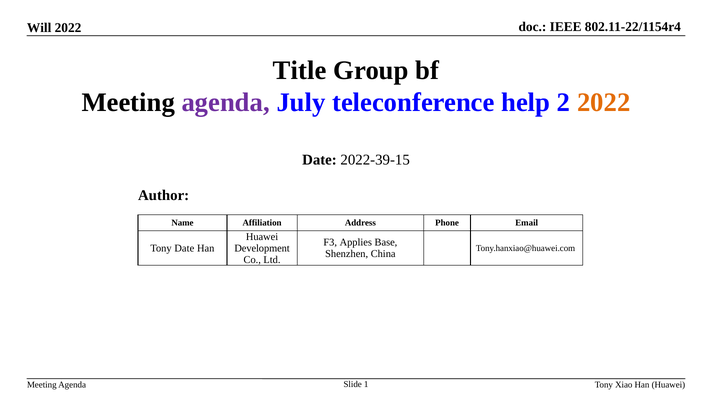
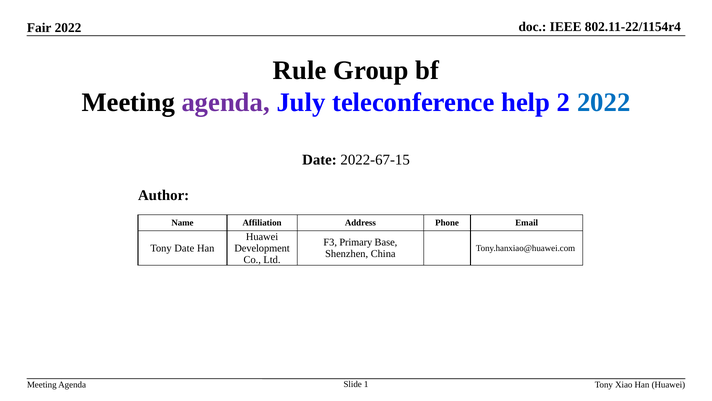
Will: Will -> Fair (39, 28)
Title: Title -> Rule (300, 70)
2022 colour: orange -> blue (604, 102)
2022-39-15: 2022-39-15 -> 2022-67-15 (375, 159)
Applies: Applies -> Primary (356, 242)
